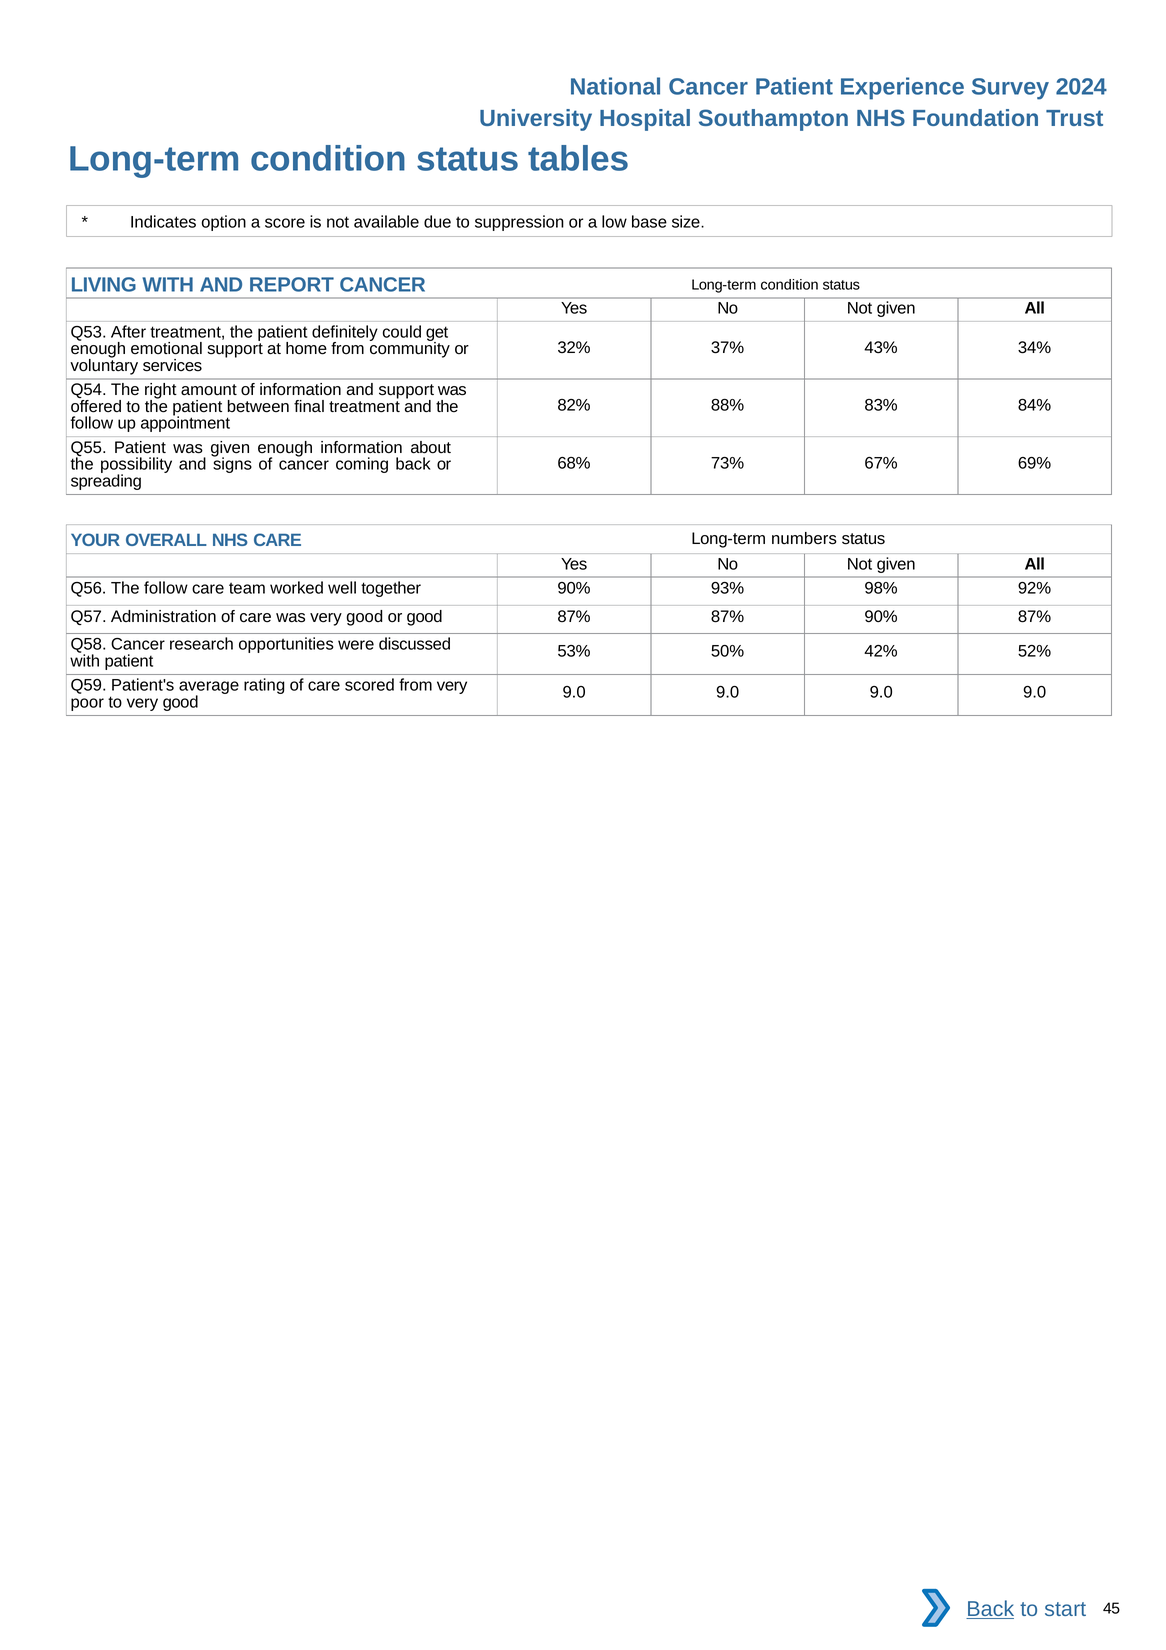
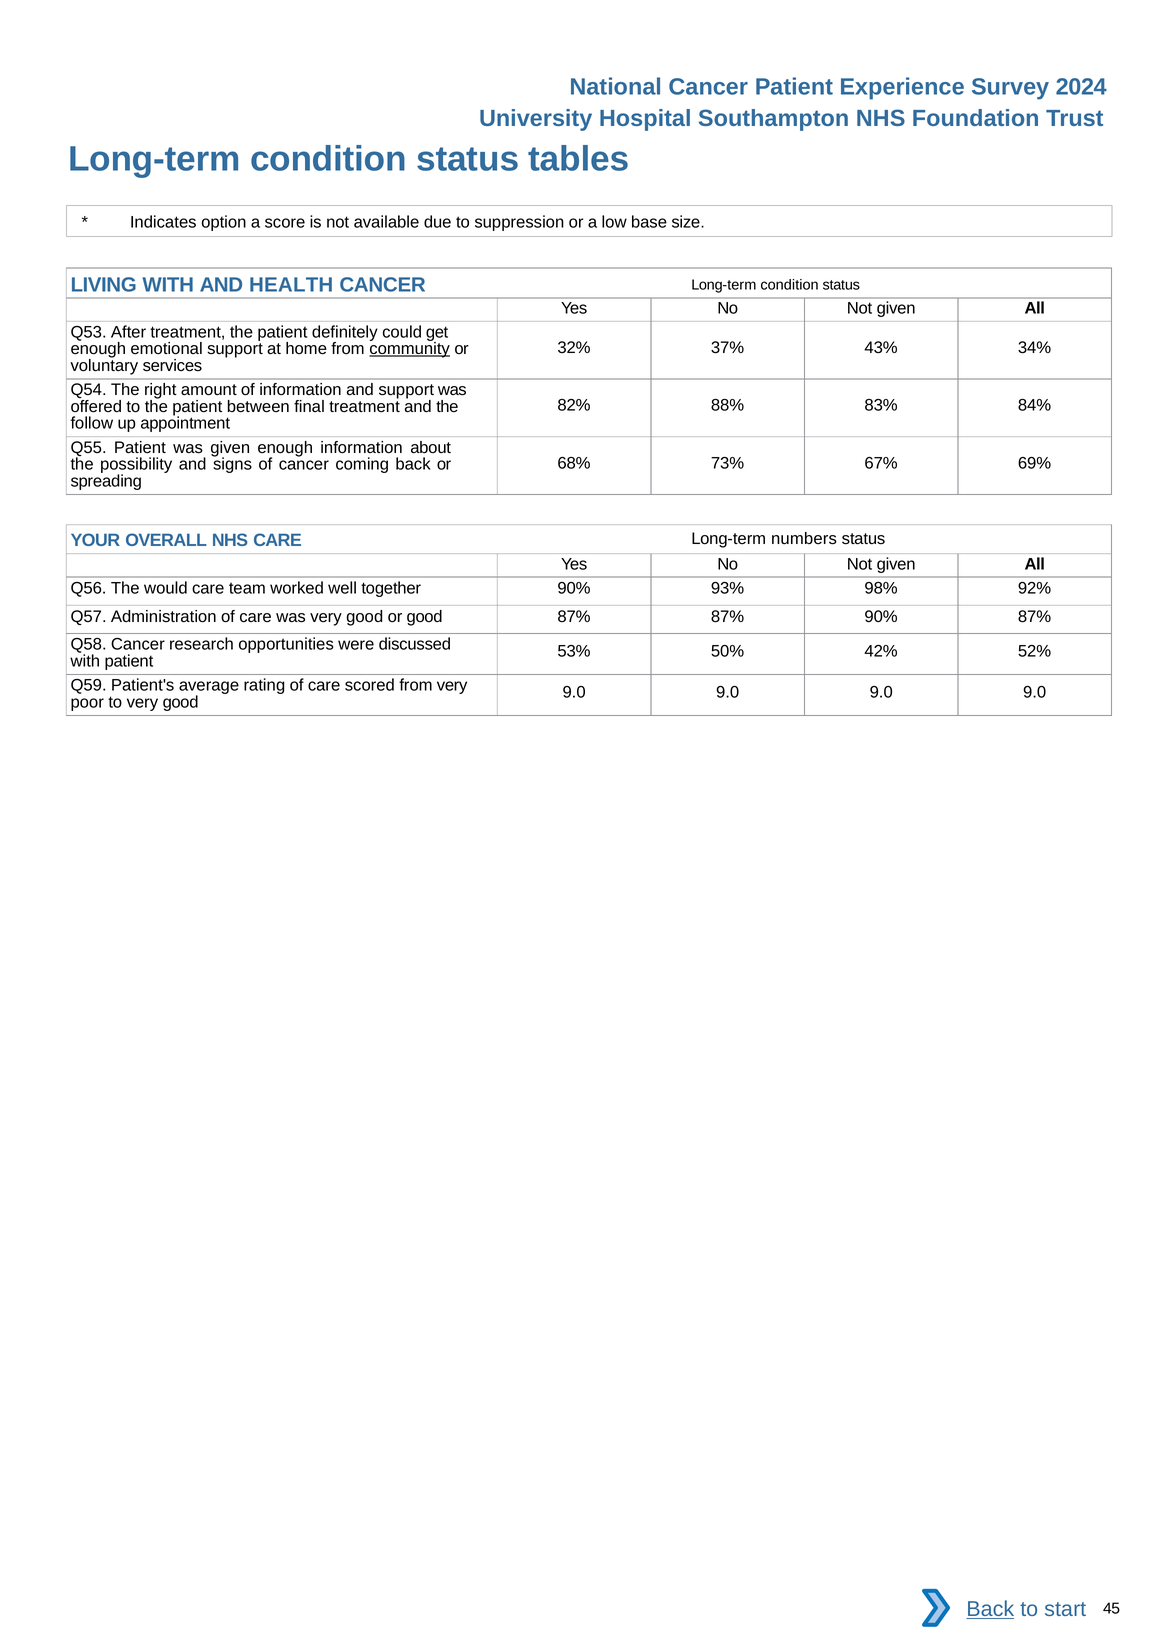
REPORT: REPORT -> HEALTH (291, 285)
community underline: none -> present (410, 349)
Q56 The follow: follow -> would (166, 589)
